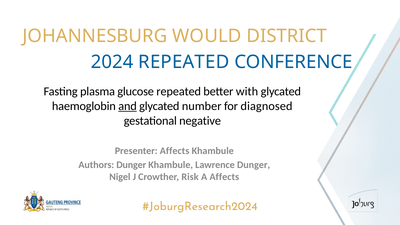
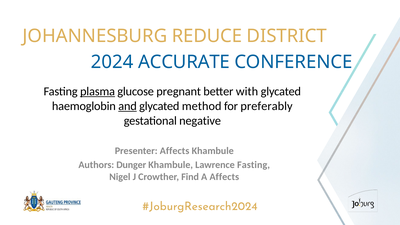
WOULD: WOULD -> REDUCE (207, 36)
2024 REPEATED: REPEATED -> ACCURATE (184, 62)
plasma underline: none -> present (98, 92)
glucose repeated: repeated -> pregnant (179, 92)
number: number -> method (202, 106)
diagnosed: diagnosed -> preferably (267, 106)
Lawrence Dunger: Dunger -> Fasting (254, 165)
Risk: Risk -> Find (190, 177)
